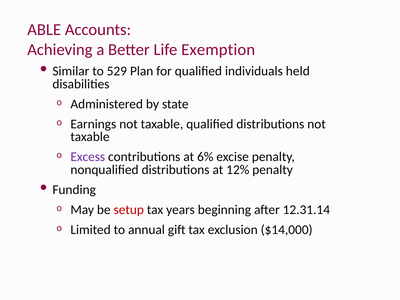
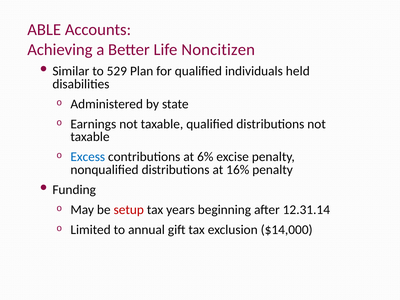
Exemption: Exemption -> Noncitizen (218, 50)
Excess colour: purple -> blue (88, 157)
12%: 12% -> 16% (238, 170)
